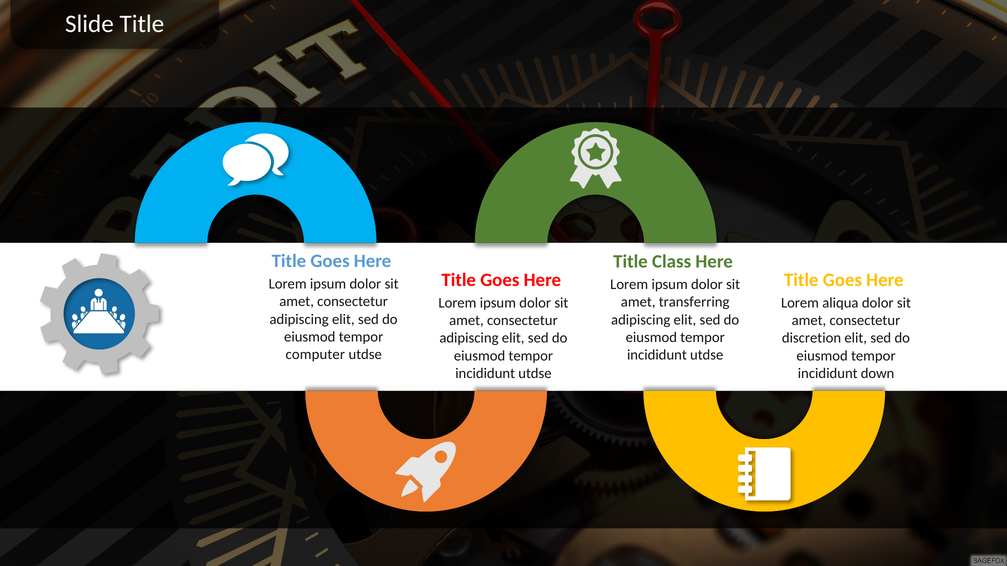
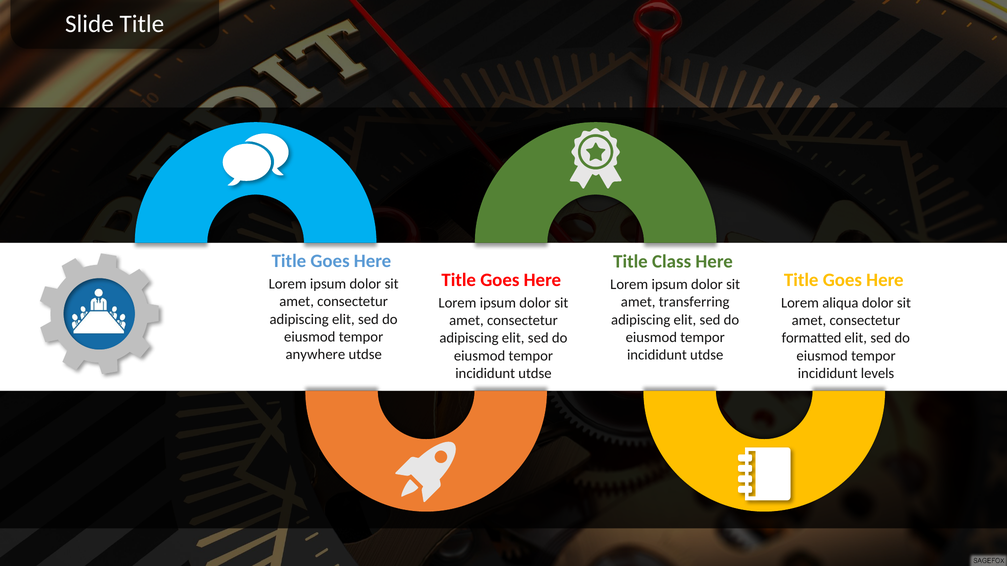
discretion: discretion -> formatted (812, 338)
computer: computer -> anywhere (315, 355)
down: down -> levels (878, 374)
